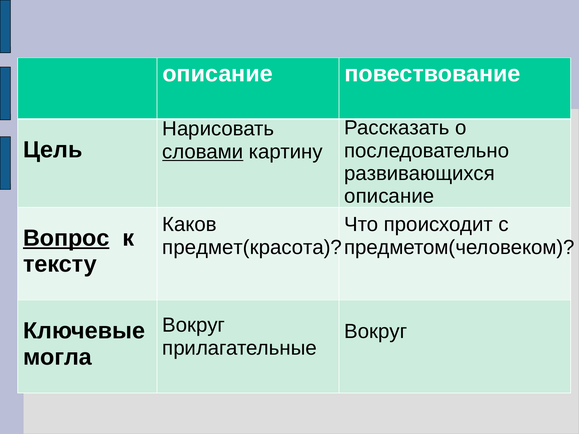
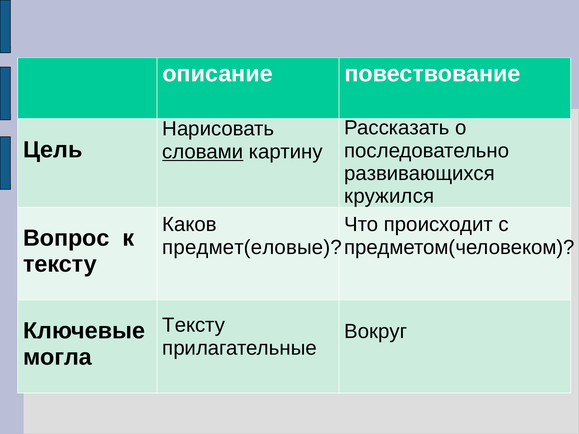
описание: описание -> кружился (389, 196)
Вопрос underline: present -> none (66, 238)
предмет(красота: предмет(красота -> предмет(еловые (252, 247)
Вокруг: Вокруг -> Тексту (194, 325)
